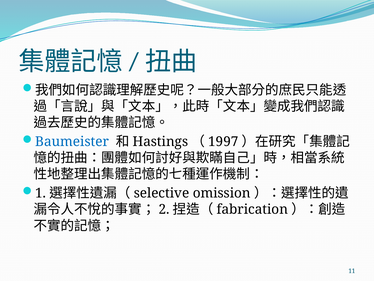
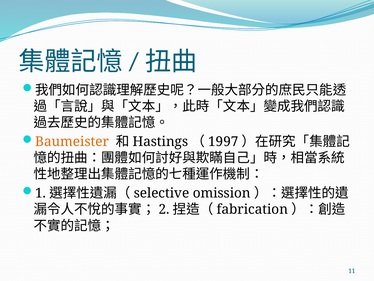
Baumeister colour: blue -> orange (72, 141)
